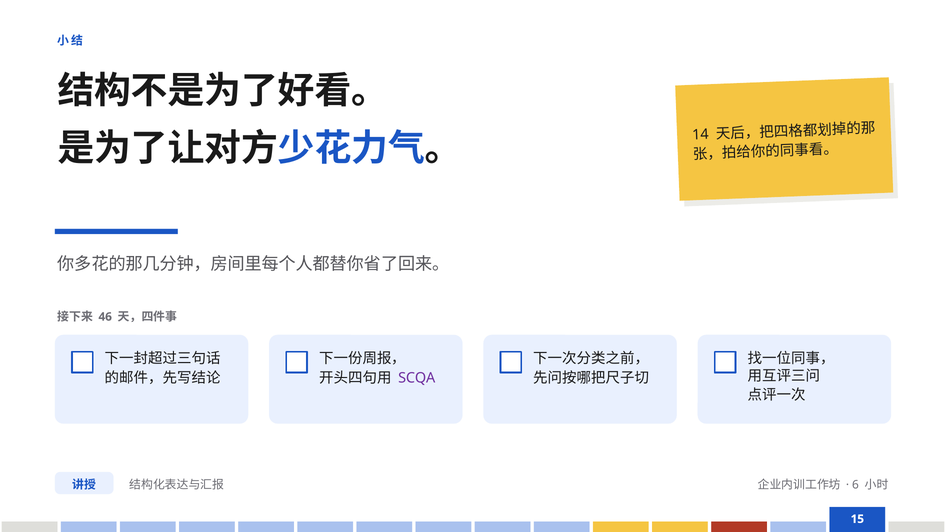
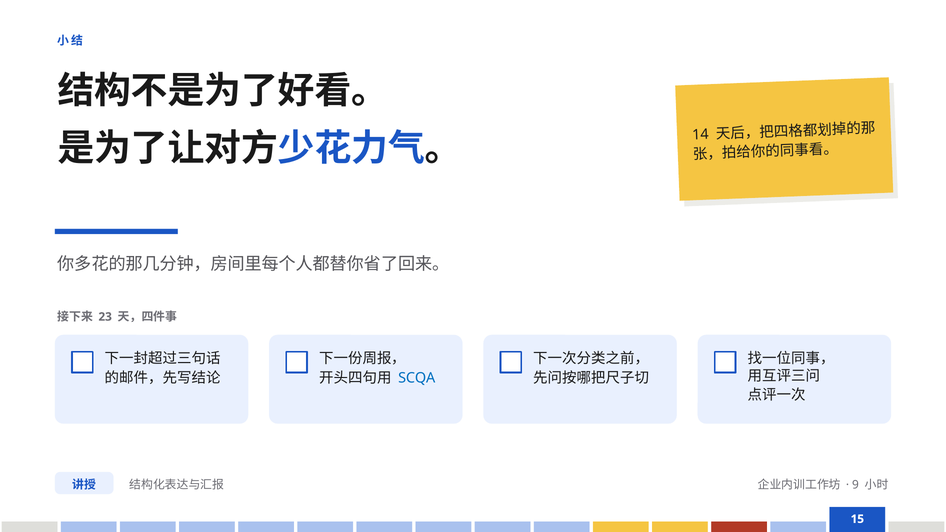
46: 46 -> 23 (105, 317)
SCQA colour: purple -> blue (417, 378)
6: 6 -> 9 (855, 485)
